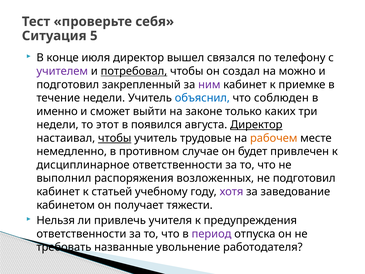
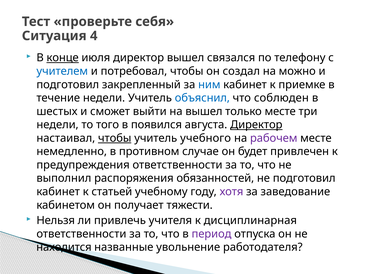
5: 5 -> 4 (94, 36)
конце underline: none -> present (63, 58)
учителем colour: purple -> blue (62, 71)
потребовал underline: present -> none (134, 71)
ним colour: purple -> blue (209, 84)
именно: именно -> шестых (57, 111)
на законе: законе -> вышел (204, 111)
только каких: каких -> месте (280, 111)
этот: этот -> того (108, 125)
трудовые: трудовые -> учебного (206, 138)
рабочем colour: orange -> purple (274, 138)
дисциплинарное: дисциплинарное -> предупреждения (83, 165)
возложенных: возложенных -> обязанностей (215, 178)
предупреждения: предупреждения -> дисциплинарная (250, 220)
требовать: требовать -> находится (64, 247)
